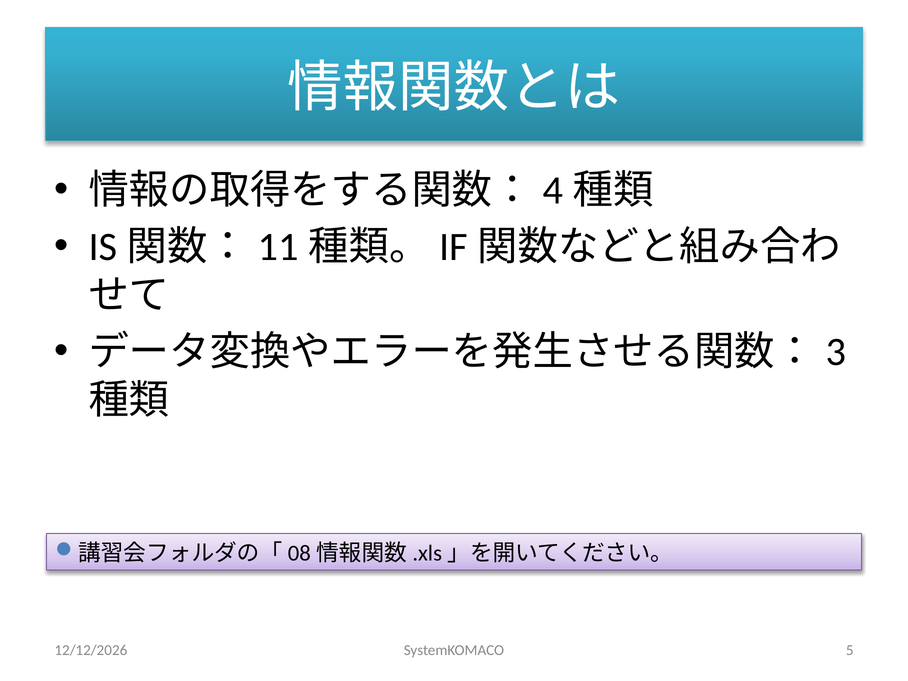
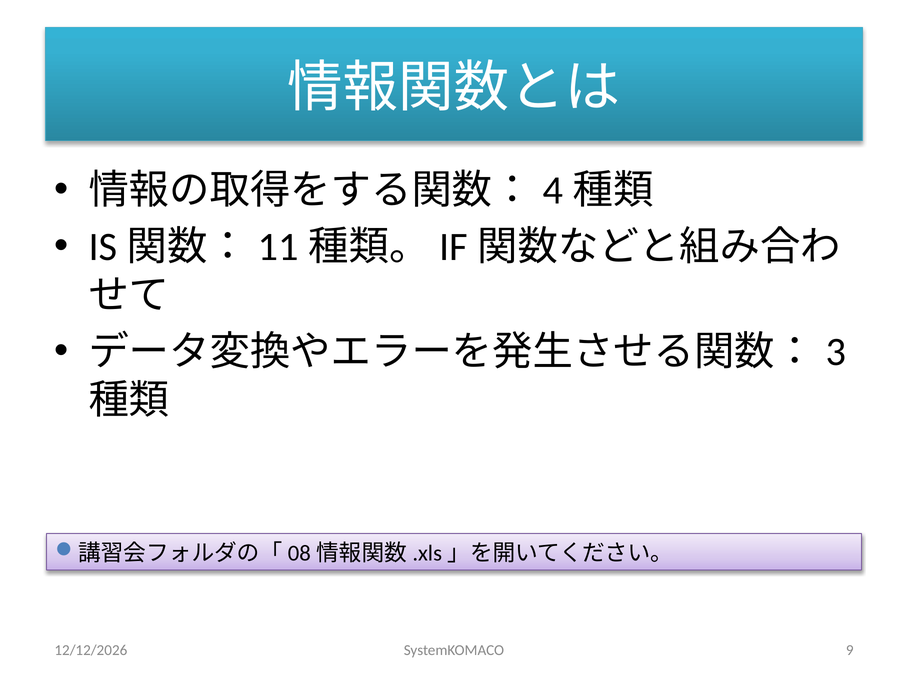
5: 5 -> 9 (850, 650)
